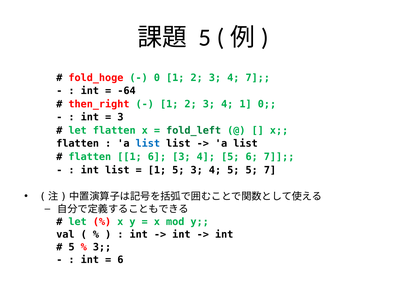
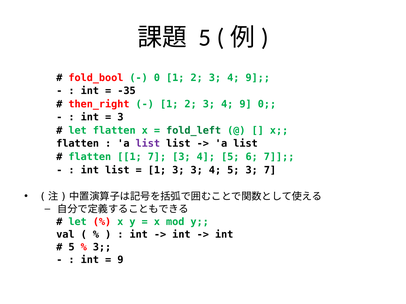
fold_hoge: fold_hoge -> fold_bool (96, 78)
7: 7 -> 9 (258, 78)
-64: -64 -> -35 (126, 91)
1: 1 -> 9 (246, 104)
list colour: blue -> purple (148, 144)
1 6: 6 -> 7 (157, 157)
1 5: 5 -> 3 (178, 170)
5 5: 5 -> 3 (252, 170)
6: 6 -> 9 (120, 260)
